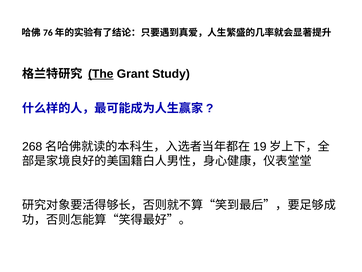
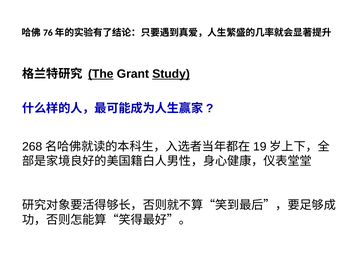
Study underline: none -> present (171, 74)
